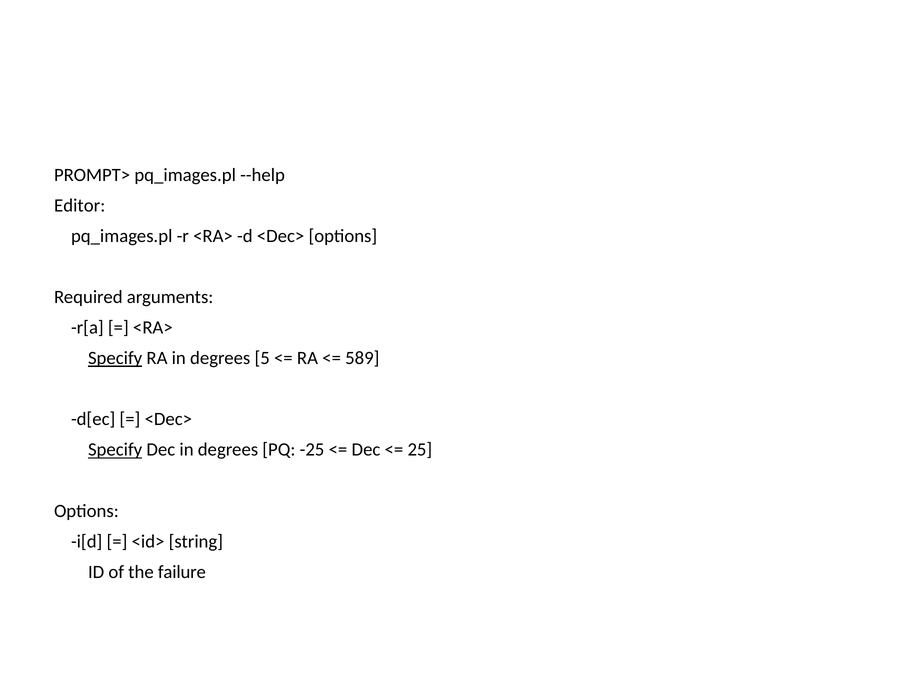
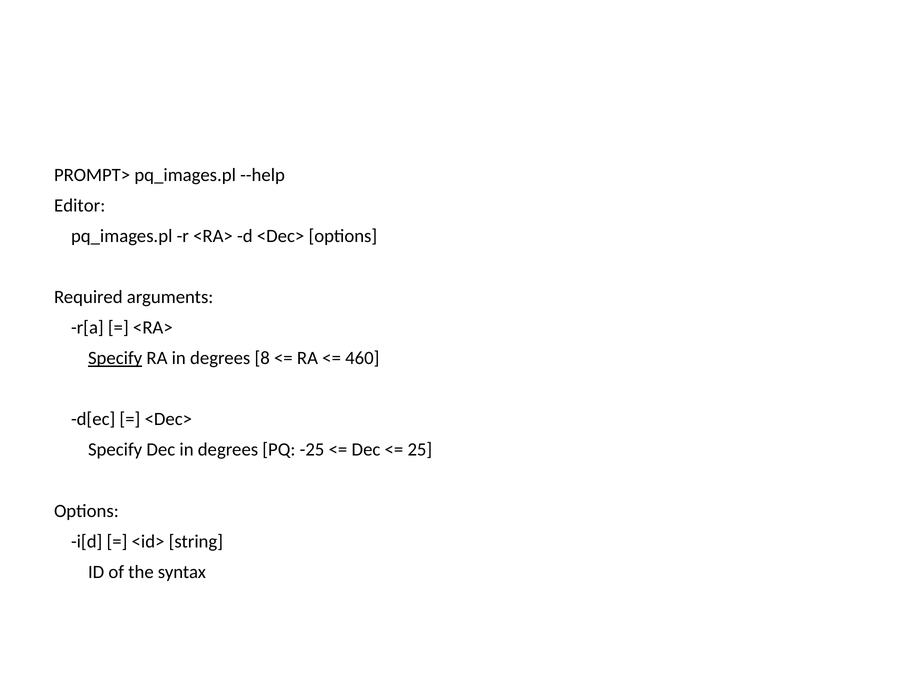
5: 5 -> 8 (262, 358)
589: 589 -> 460 (362, 358)
Specify underline: present -> none (115, 450)
failure: failure -> syntax (182, 572)
